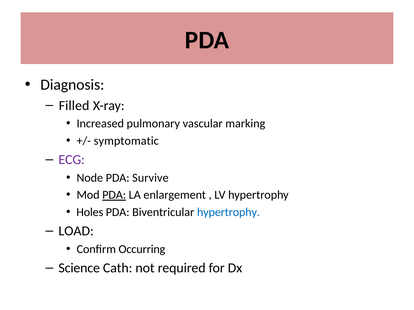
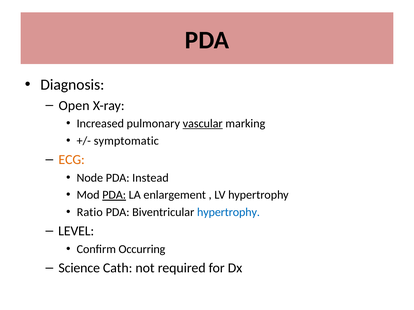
Filled: Filled -> Open (74, 106)
vascular underline: none -> present (203, 124)
ECG colour: purple -> orange (72, 160)
Survive: Survive -> Instead (150, 178)
Holes: Holes -> Ratio (90, 213)
LOAD: LOAD -> LEVEL (76, 231)
